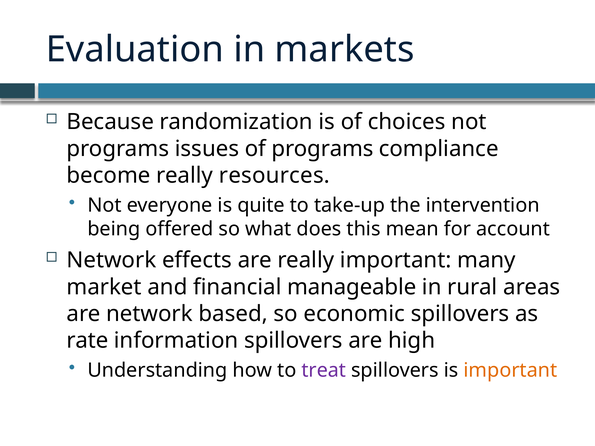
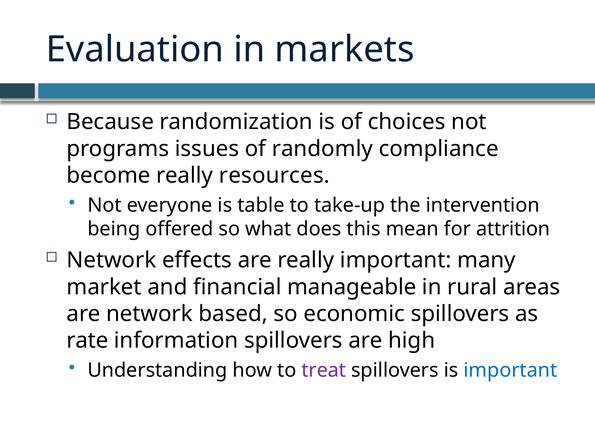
of programs: programs -> randomly (322, 149)
quite: quite -> table (261, 205)
account: account -> attrition (513, 229)
important colour: orange -> blue (510, 370)
